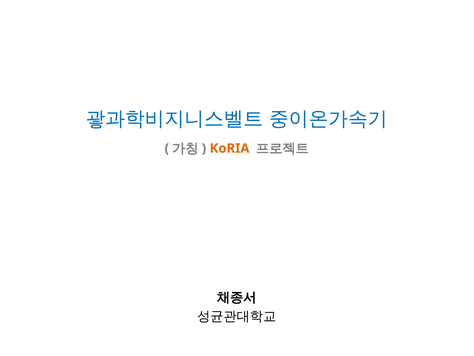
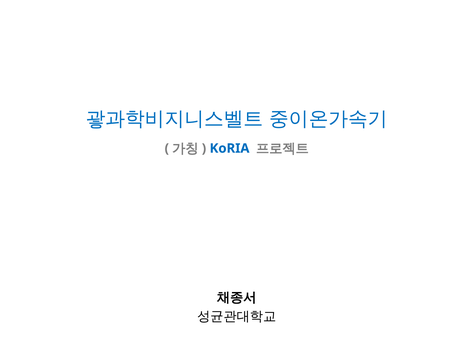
KoRIA colour: orange -> blue (230, 148)
